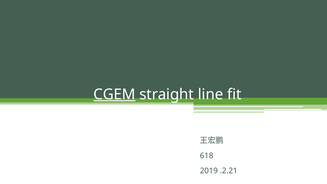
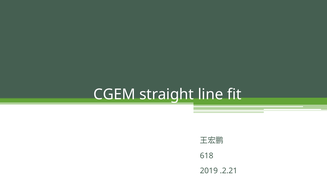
CGEM underline: present -> none (114, 94)
